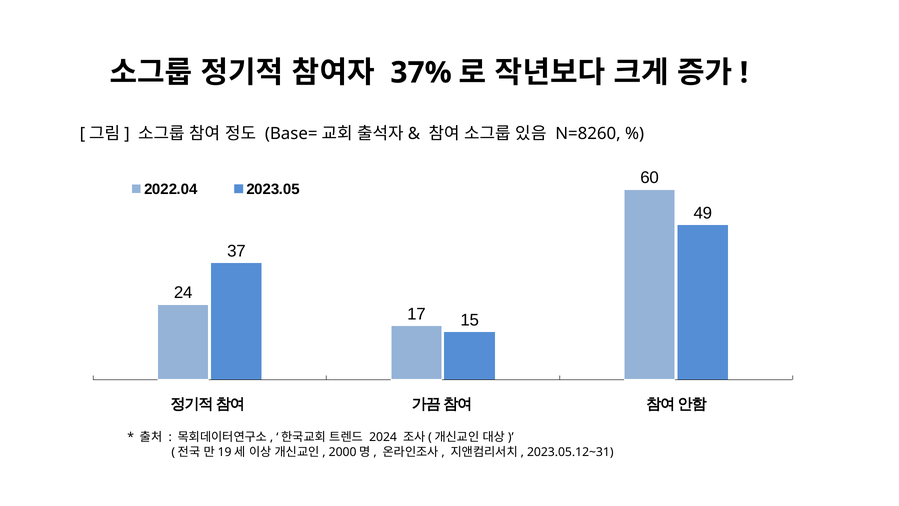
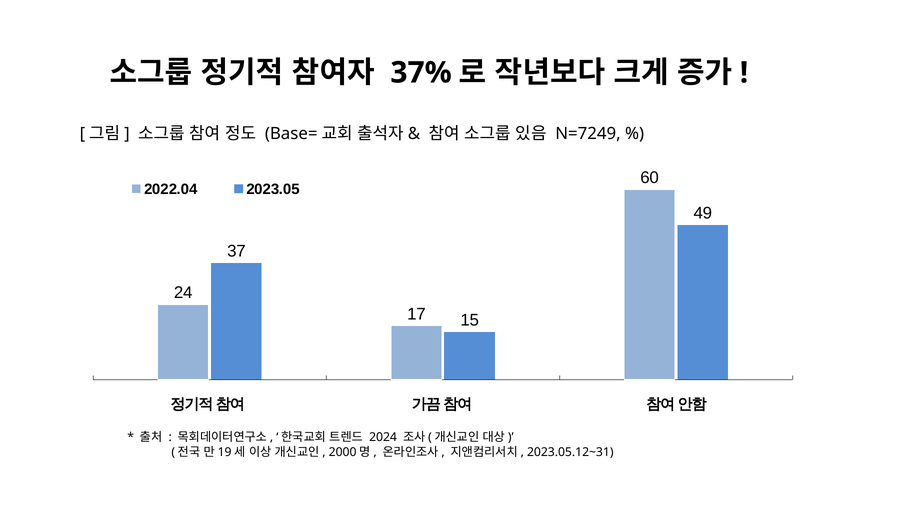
N=8260: N=8260 -> N=7249 (588, 134)
